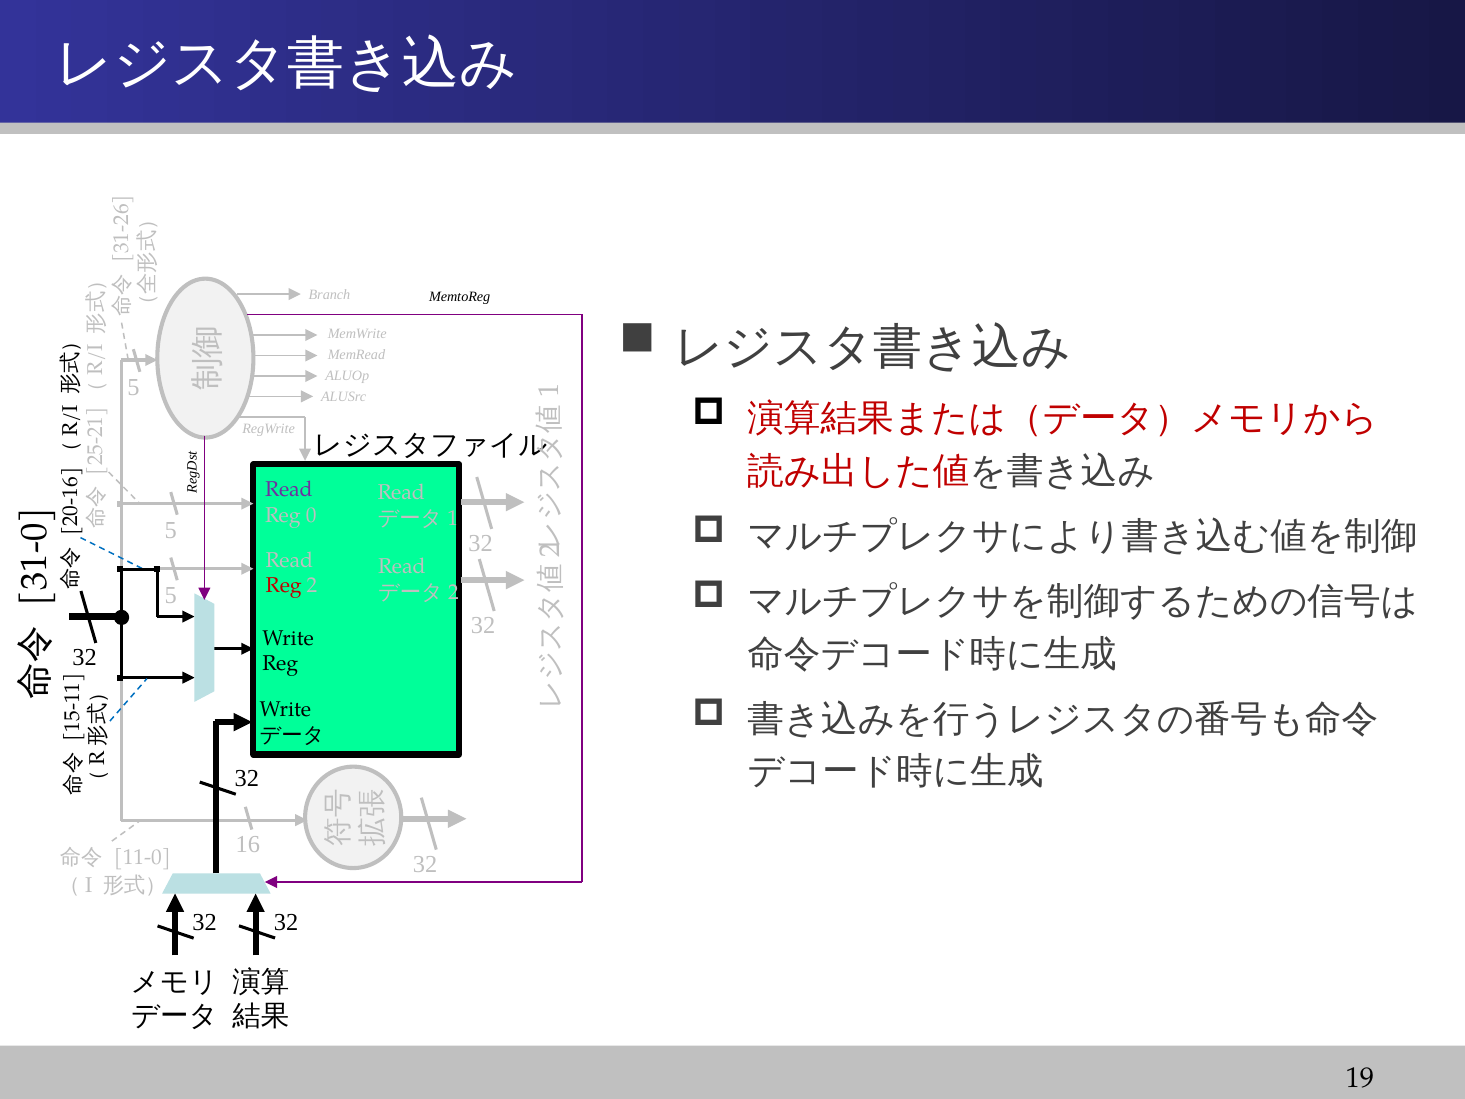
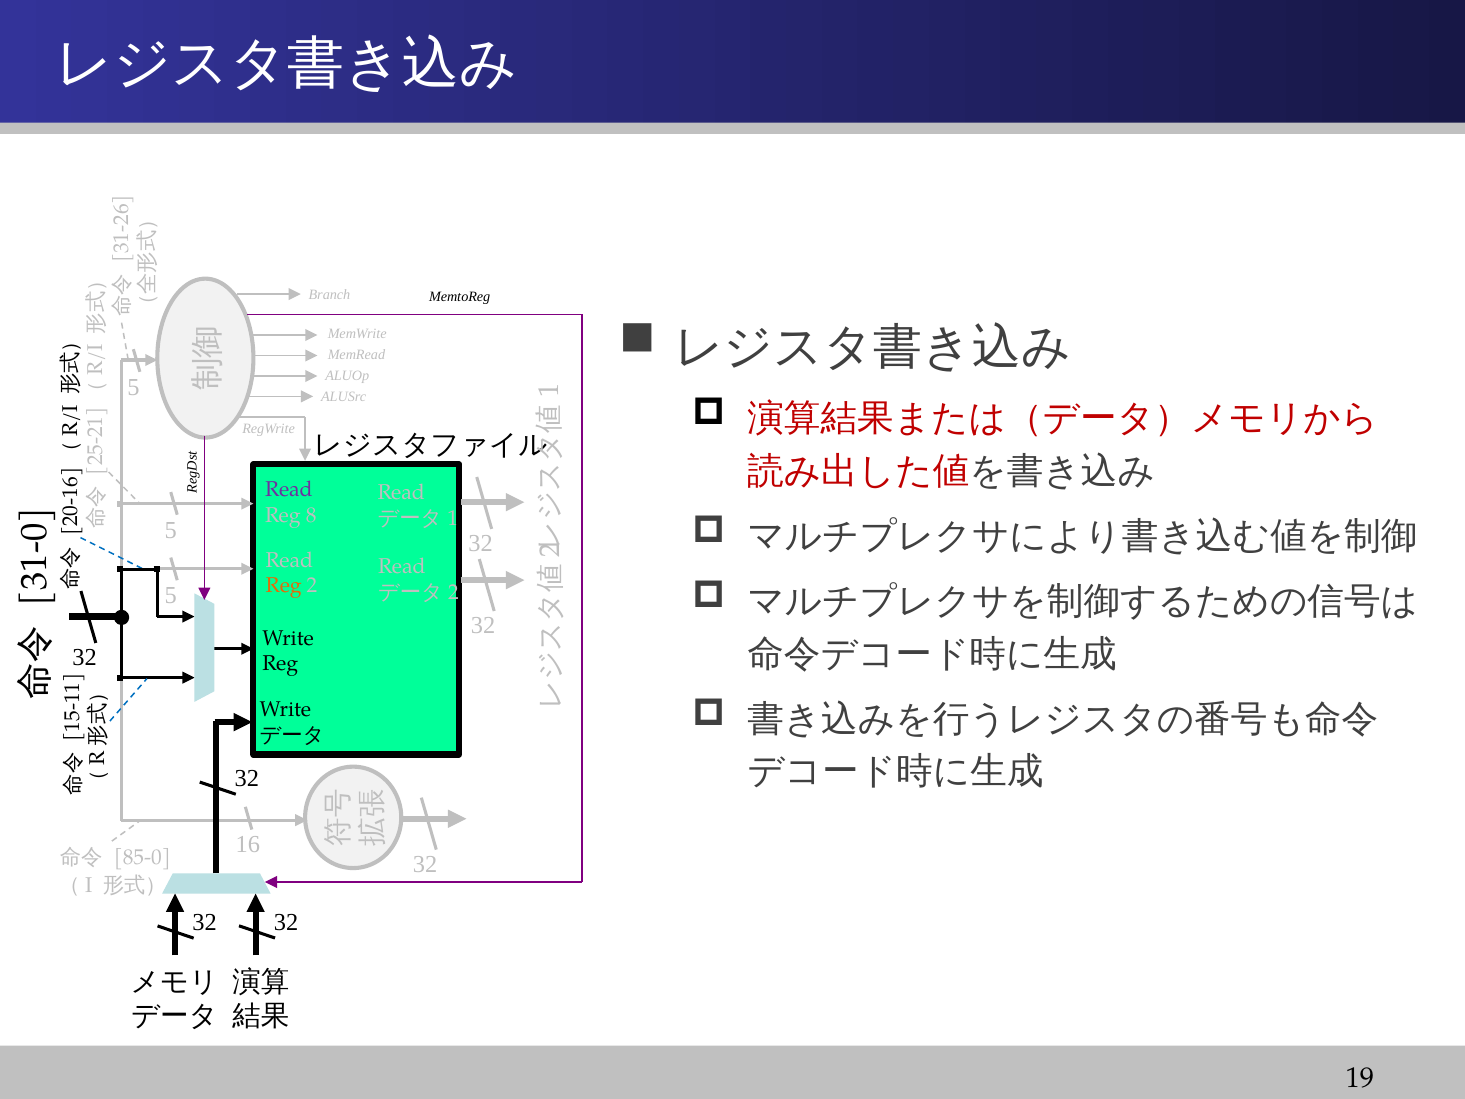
Reg 0: 0 -> 8 (311, 515)
Reg colour: red -> orange (284, 586)
11-0: 11-0 -> 85-0 (142, 858)
